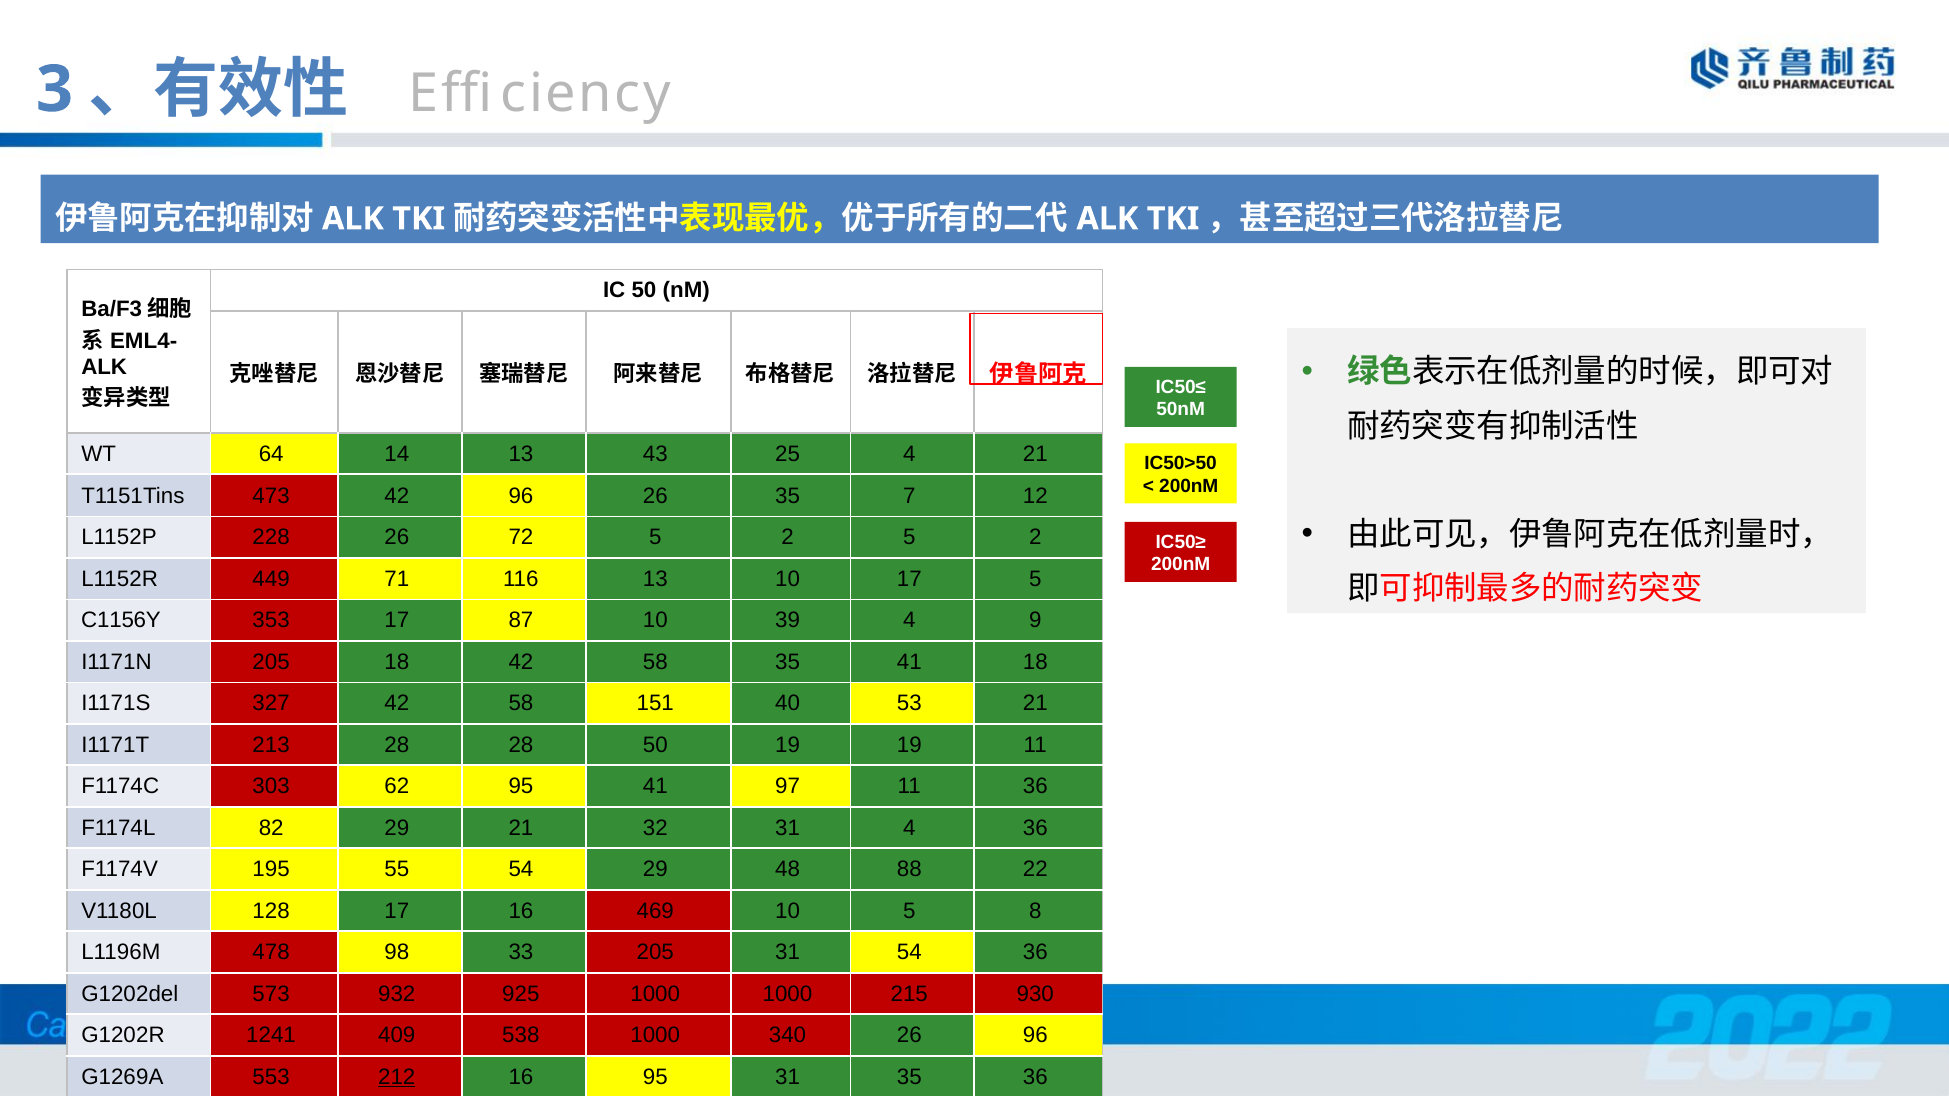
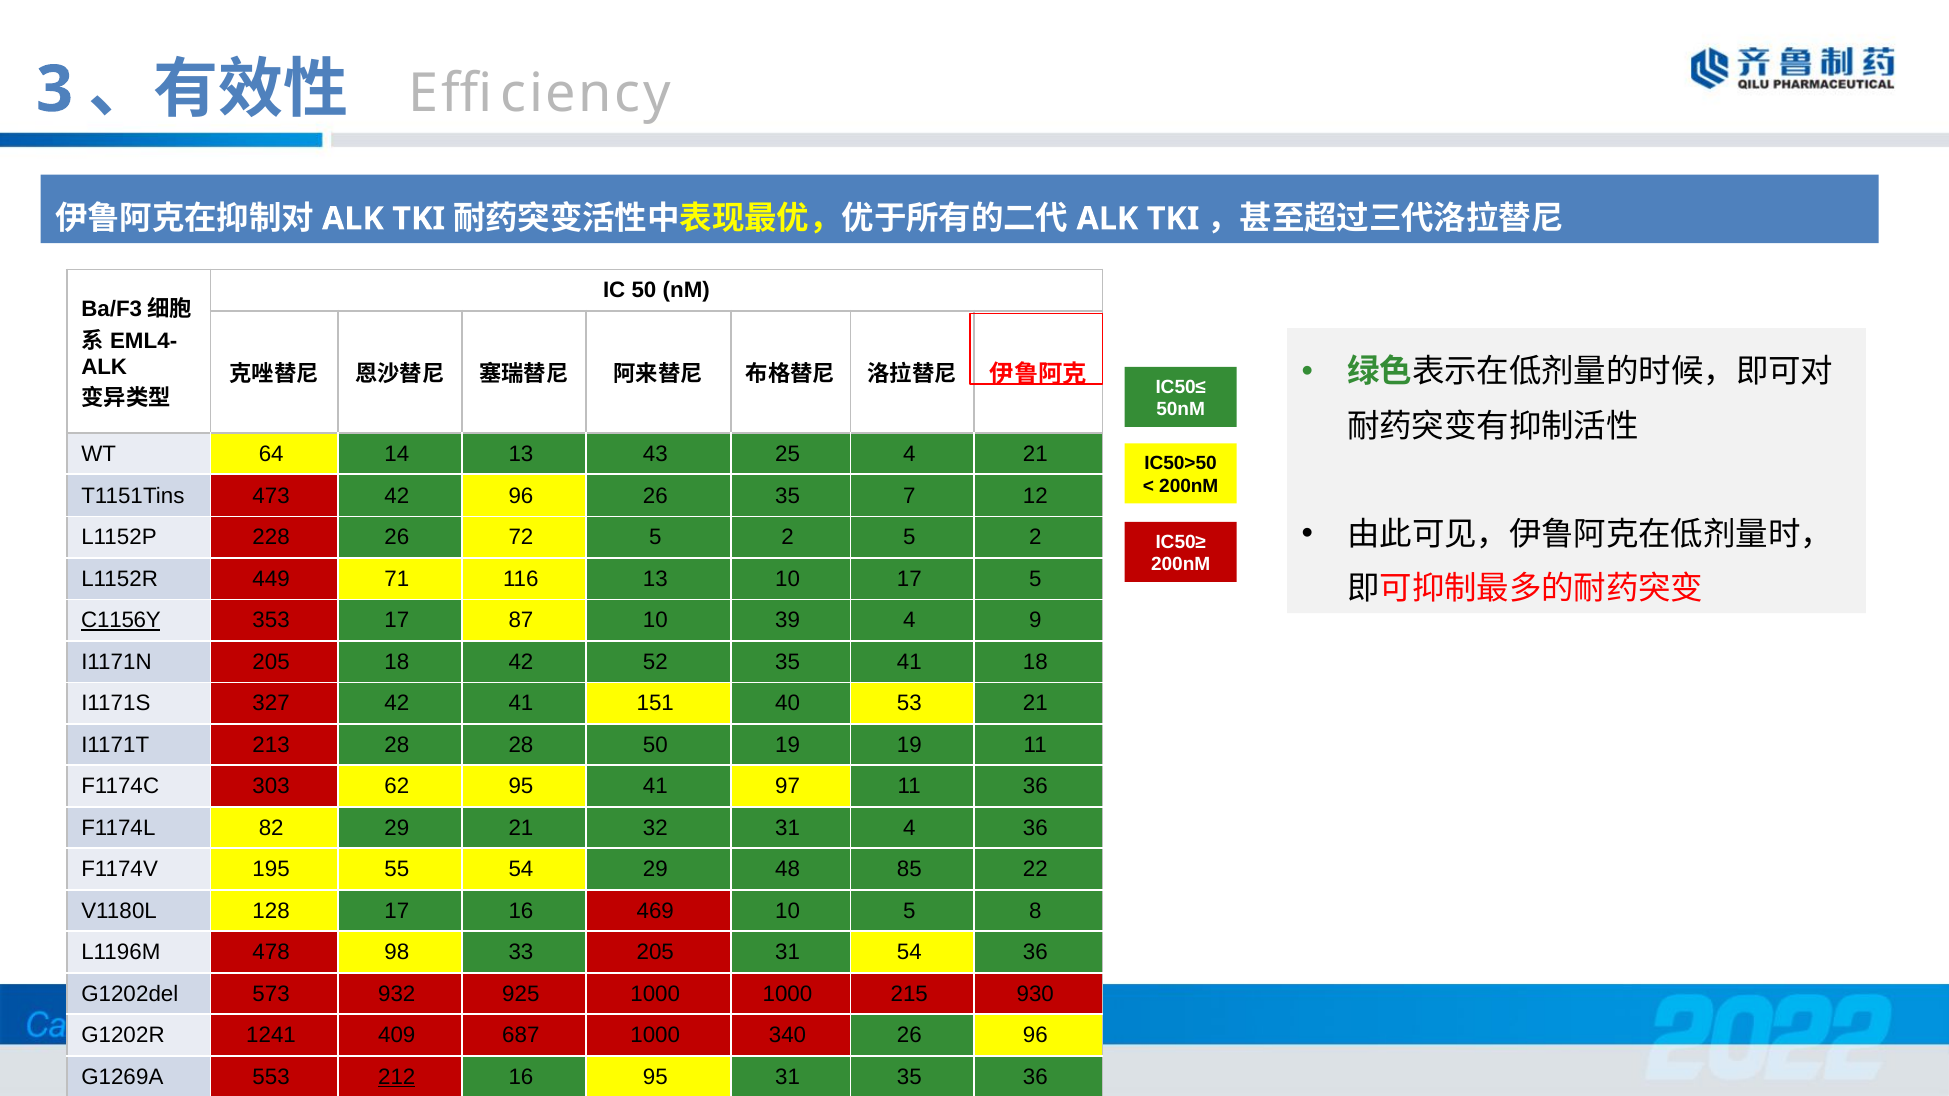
C1156Y underline: none -> present (121, 621)
18 42 58: 58 -> 52 (655, 662)
327 42 58: 58 -> 41 (521, 704)
88: 88 -> 85 (909, 870)
538: 538 -> 687 (521, 1036)
